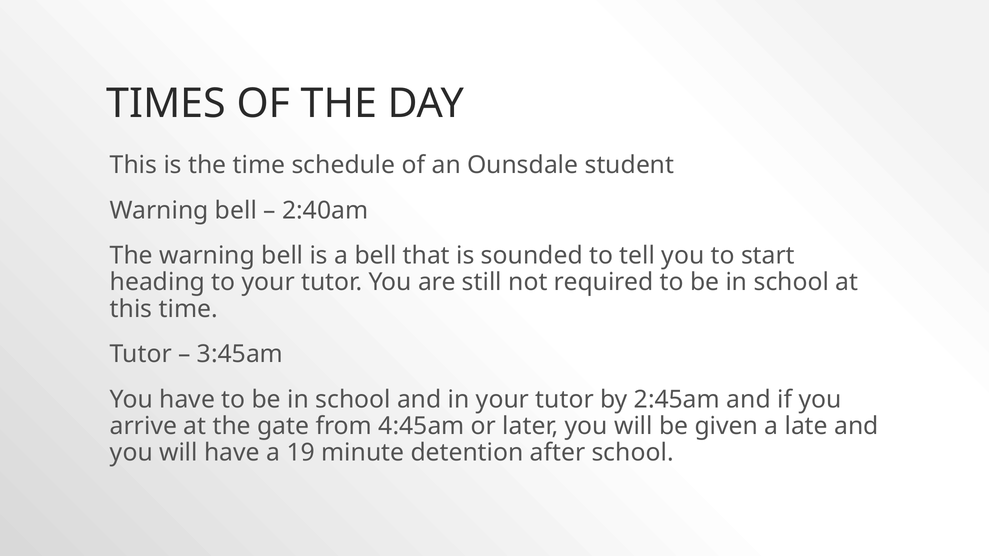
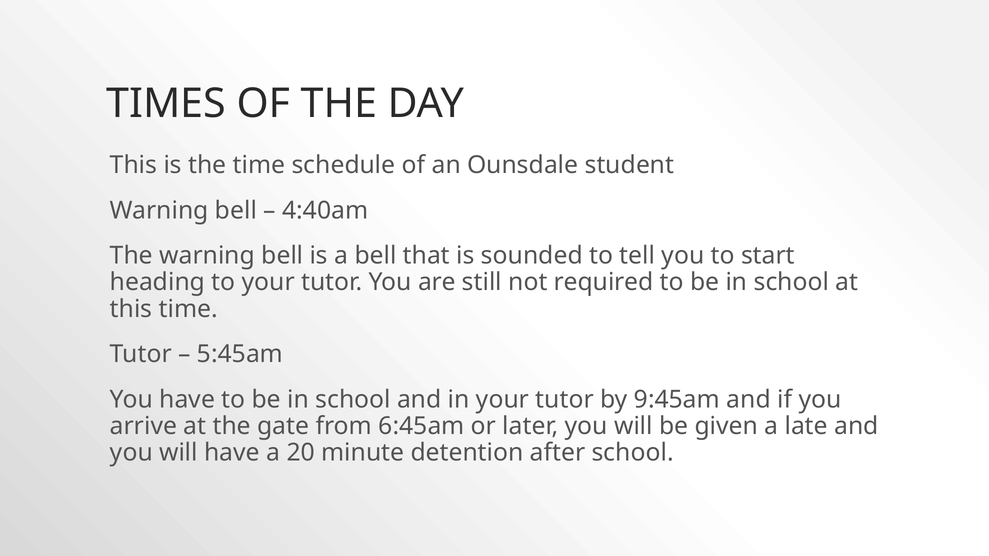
2:40am: 2:40am -> 4:40am (325, 211)
3:45am: 3:45am -> 5:45am (240, 354)
2:45am: 2:45am -> 9:45am (677, 400)
4:45am: 4:45am -> 6:45am (421, 426)
19: 19 -> 20 (301, 453)
